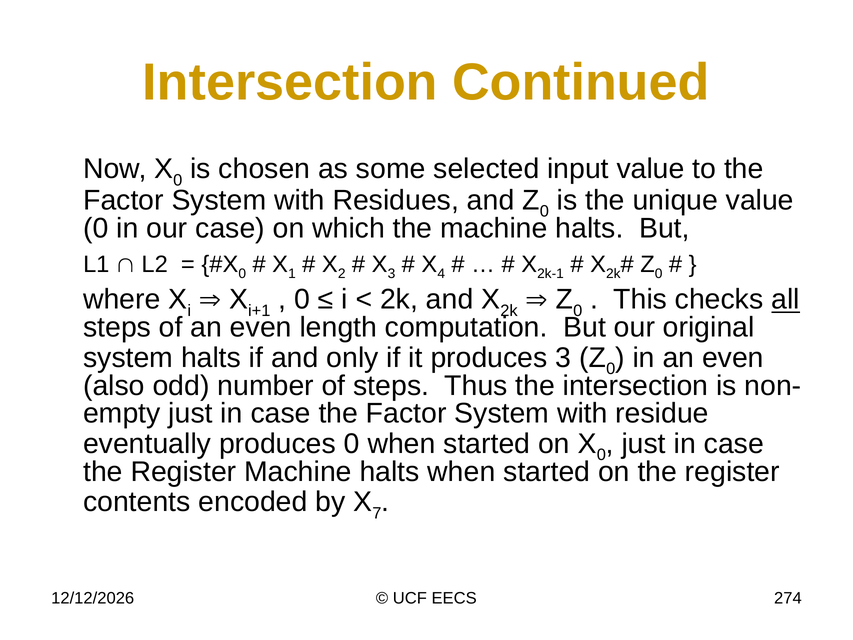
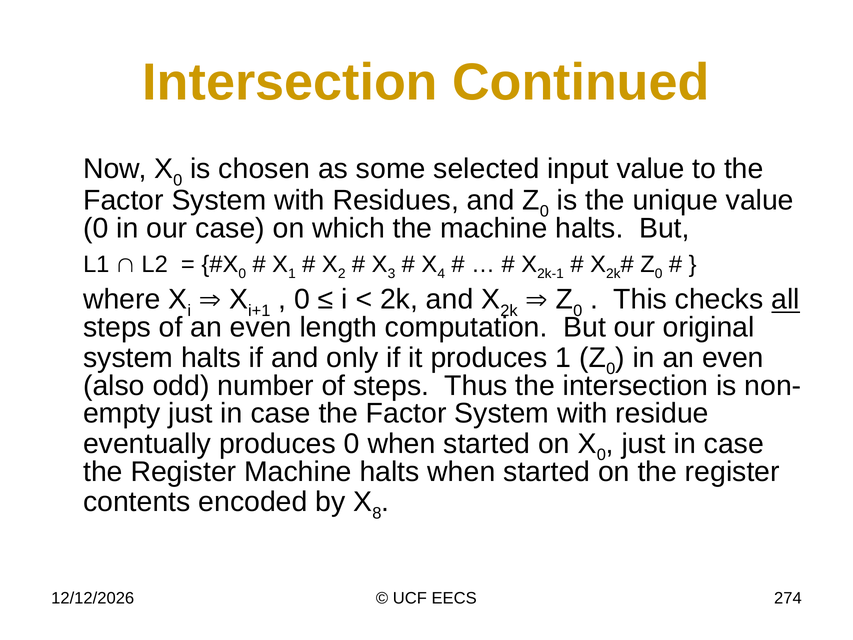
produces 3: 3 -> 1 (563, 358)
7: 7 -> 8 (377, 513)
